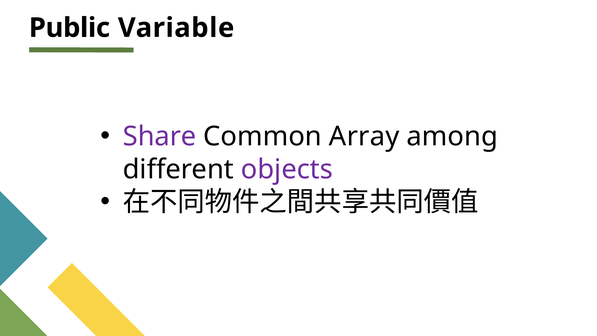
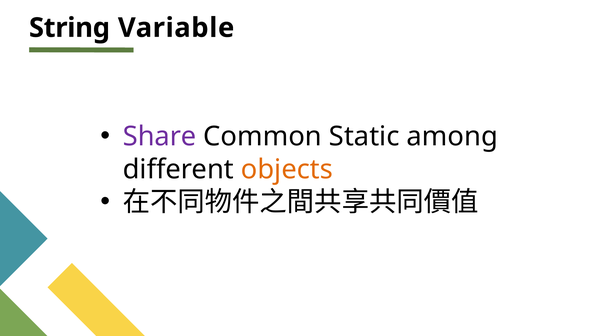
Public: Public -> String (69, 28)
Array: Array -> Static (364, 136)
objects colour: purple -> orange (287, 169)
